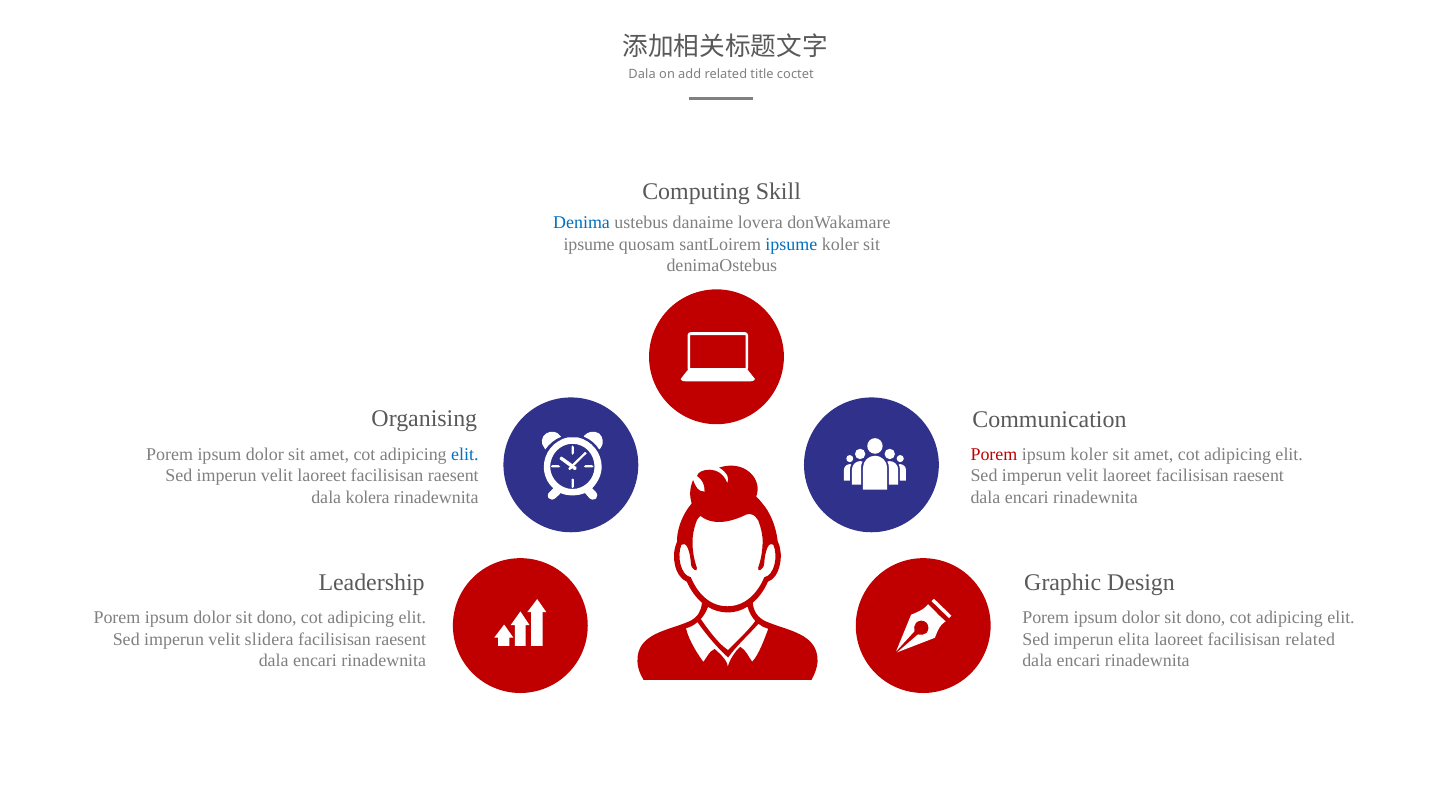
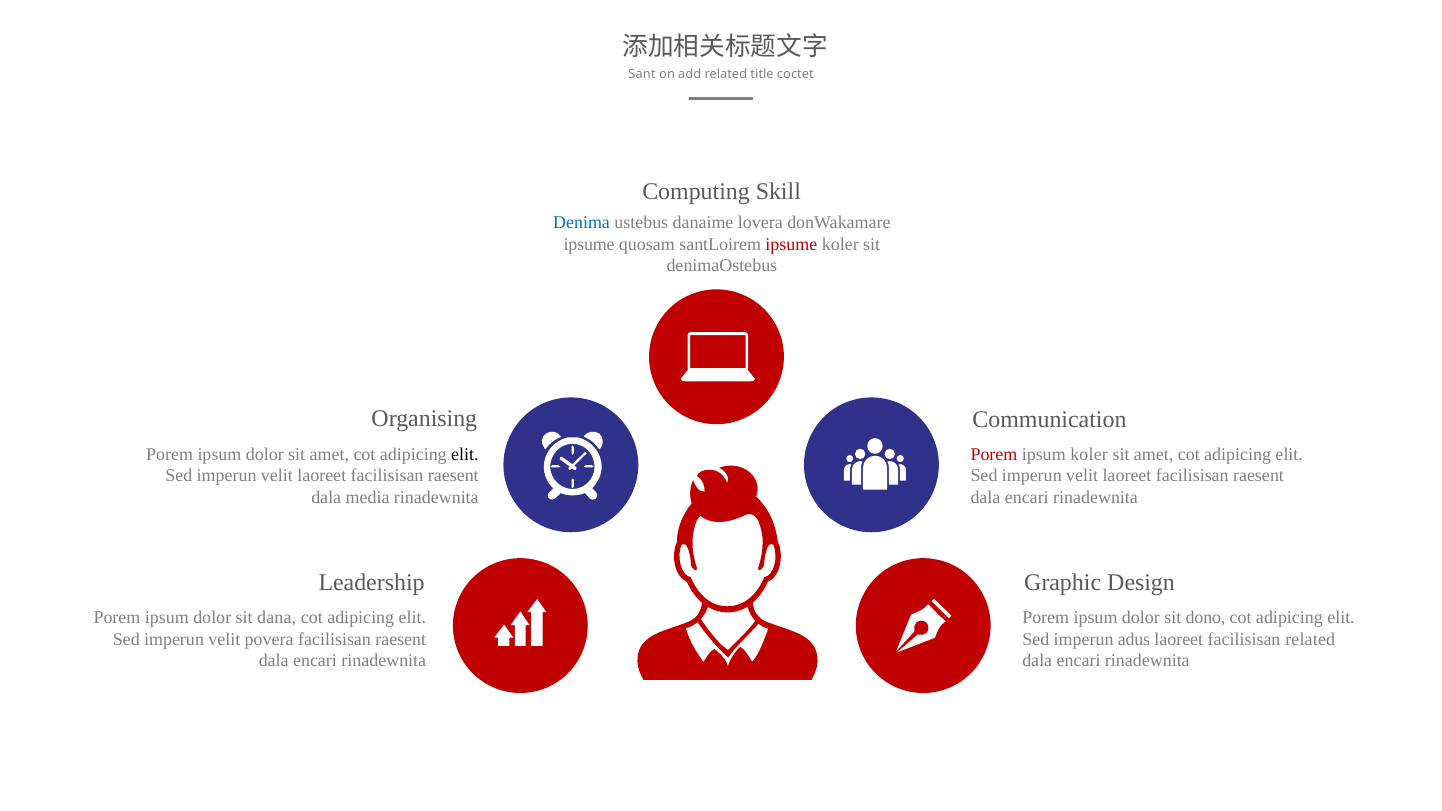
Dala: Dala -> Sant (642, 74)
ipsume colour: blue -> red (791, 244)
elit colour: blue -> black (465, 454)
kolera: kolera -> media (368, 497)
dono: dono -> dana (277, 618)
slidera: slidera -> povera (269, 639)
elita: elita -> adus (1134, 639)
